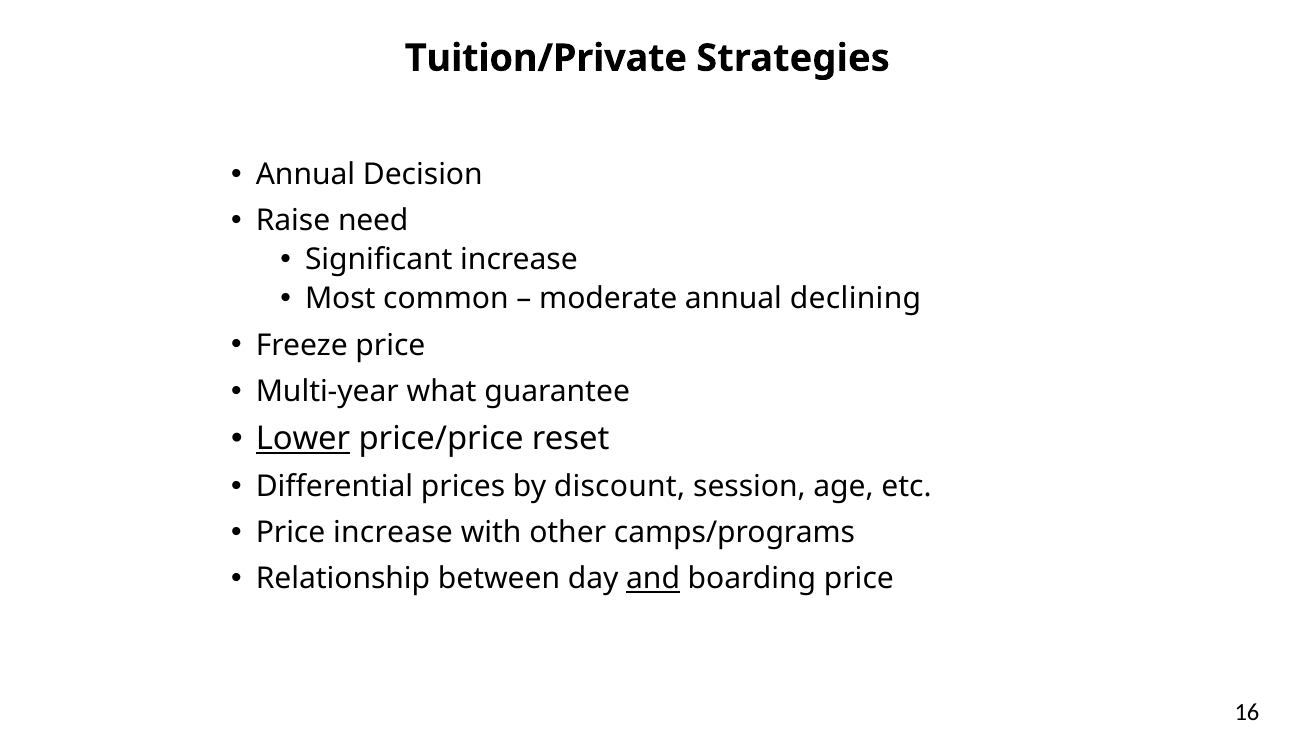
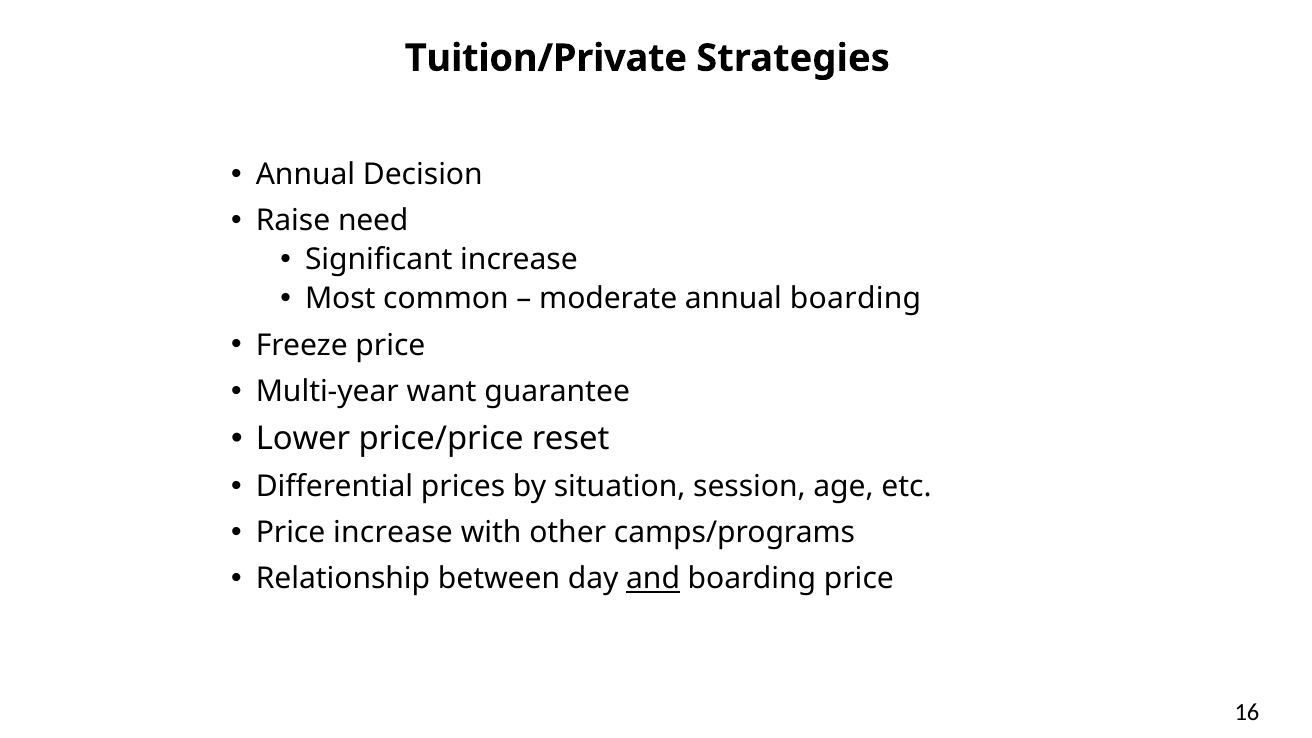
annual declining: declining -> boarding (856, 299)
what: what -> want (442, 391)
Lower underline: present -> none (303, 439)
discount: discount -> situation (620, 487)
